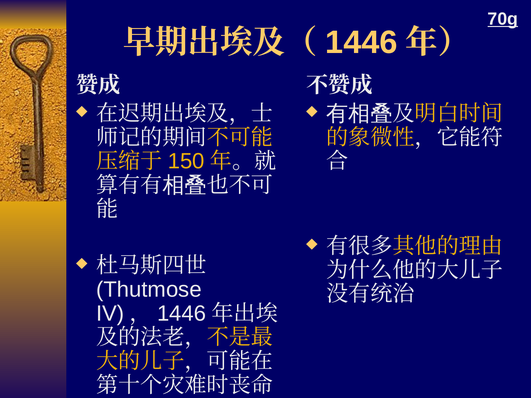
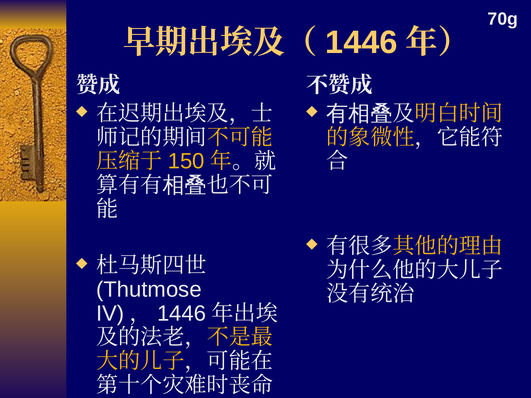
70g underline: present -> none (503, 19)
